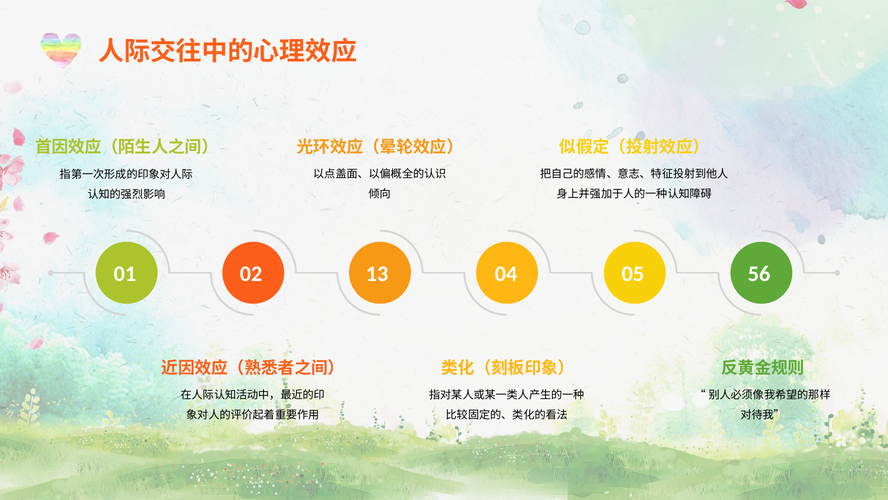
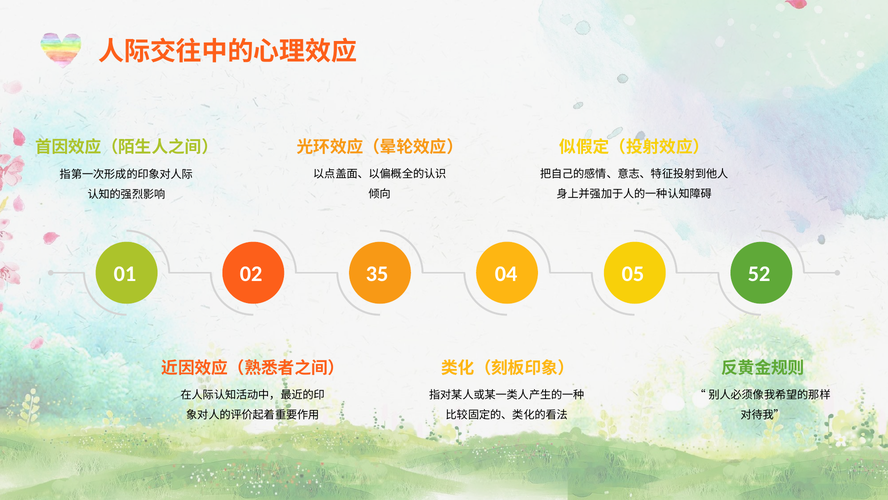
13: 13 -> 35 (377, 274)
56: 56 -> 52 (759, 274)
